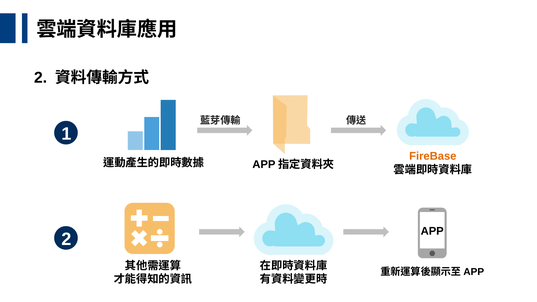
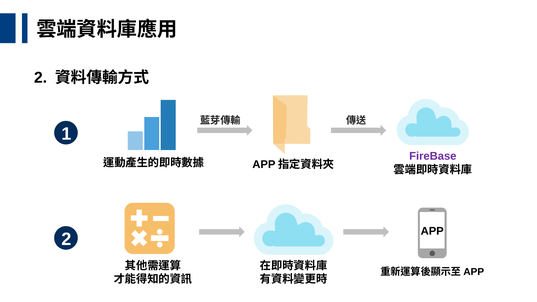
FireBase colour: orange -> purple (433, 156)
